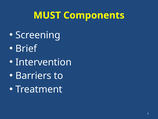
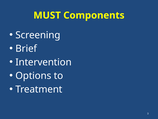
Barriers: Barriers -> Options (33, 75)
